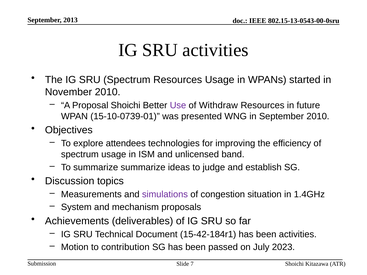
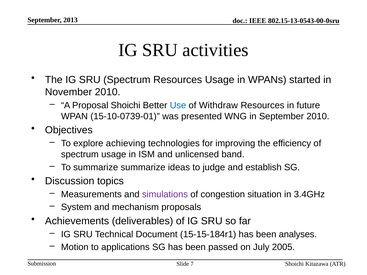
Use colour: purple -> blue (178, 105)
attendees: attendees -> achieving (126, 144)
1.4GHz: 1.4GHz -> 3.4GHz (309, 195)
15-42-184r1: 15-42-184r1 -> 15-15-184r1 (208, 235)
been activities: activities -> analyses (298, 235)
contribution: contribution -> applications (125, 247)
2023: 2023 -> 2005 (283, 247)
